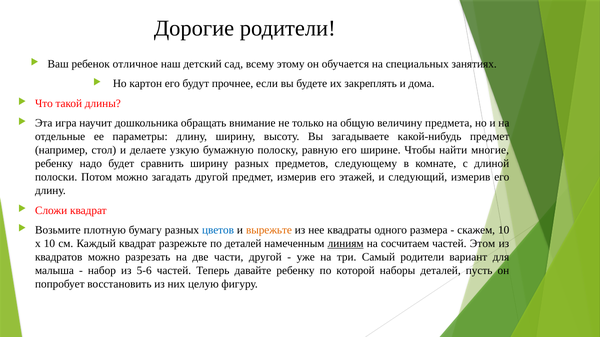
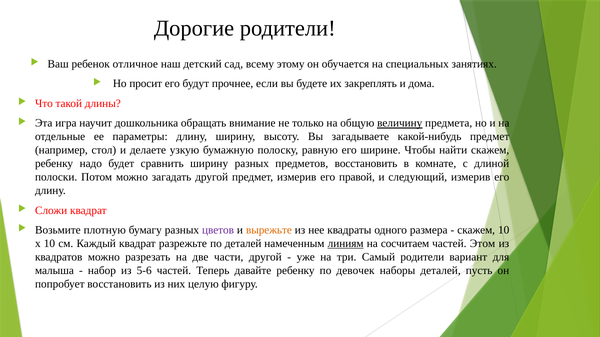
картон: картон -> просит (146, 84)
величину underline: none -> present (400, 123)
найти многие: многие -> скажем (490, 150)
предметов следующему: следующему -> восстановить (366, 164)
этажей: этажей -> правой (357, 177)
цветов colour: blue -> purple (218, 230)
которой: которой -> девочек (356, 271)
